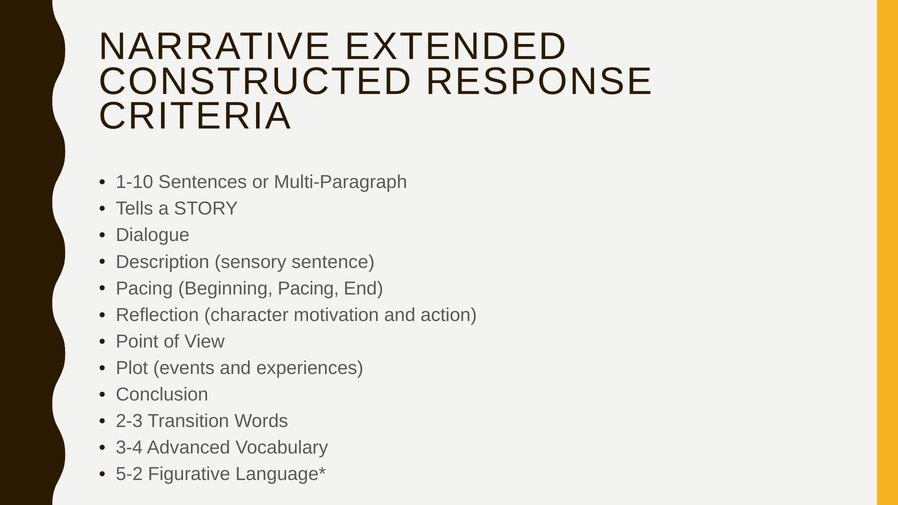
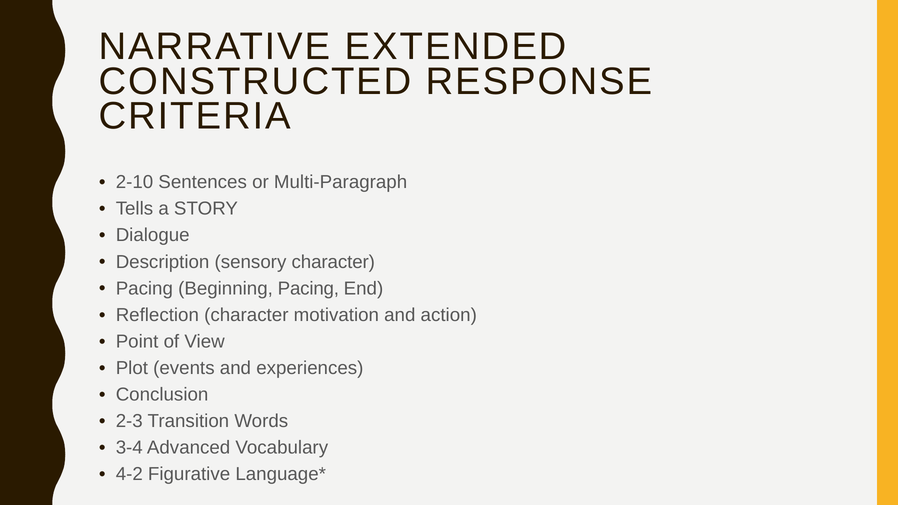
1-10: 1-10 -> 2-10 (134, 182)
sensory sentence: sentence -> character (333, 262)
5-2: 5-2 -> 4-2 (129, 474)
